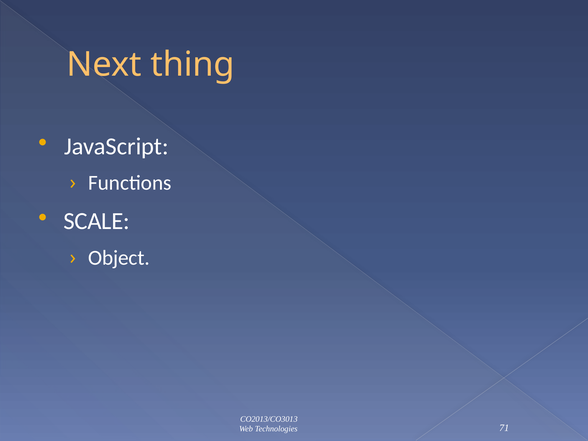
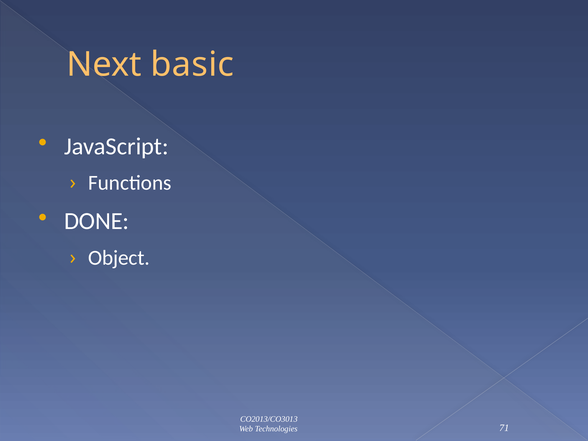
thing: thing -> basic (192, 65)
SCALE: SCALE -> DONE (97, 221)
